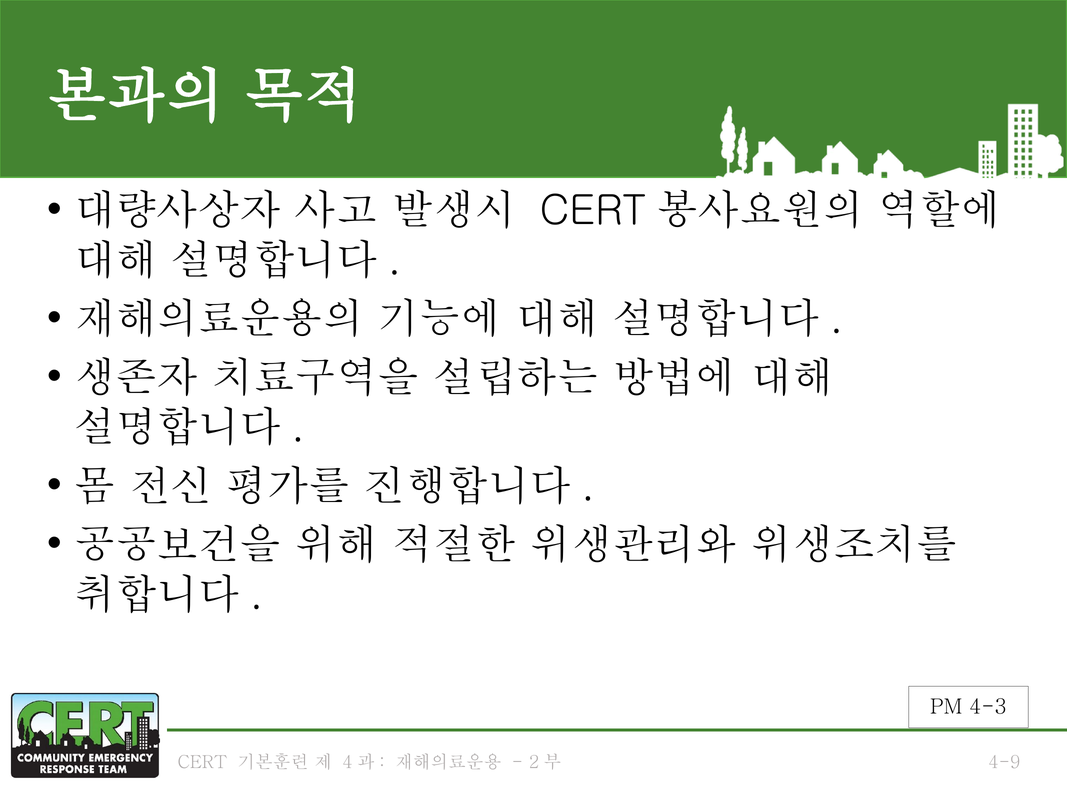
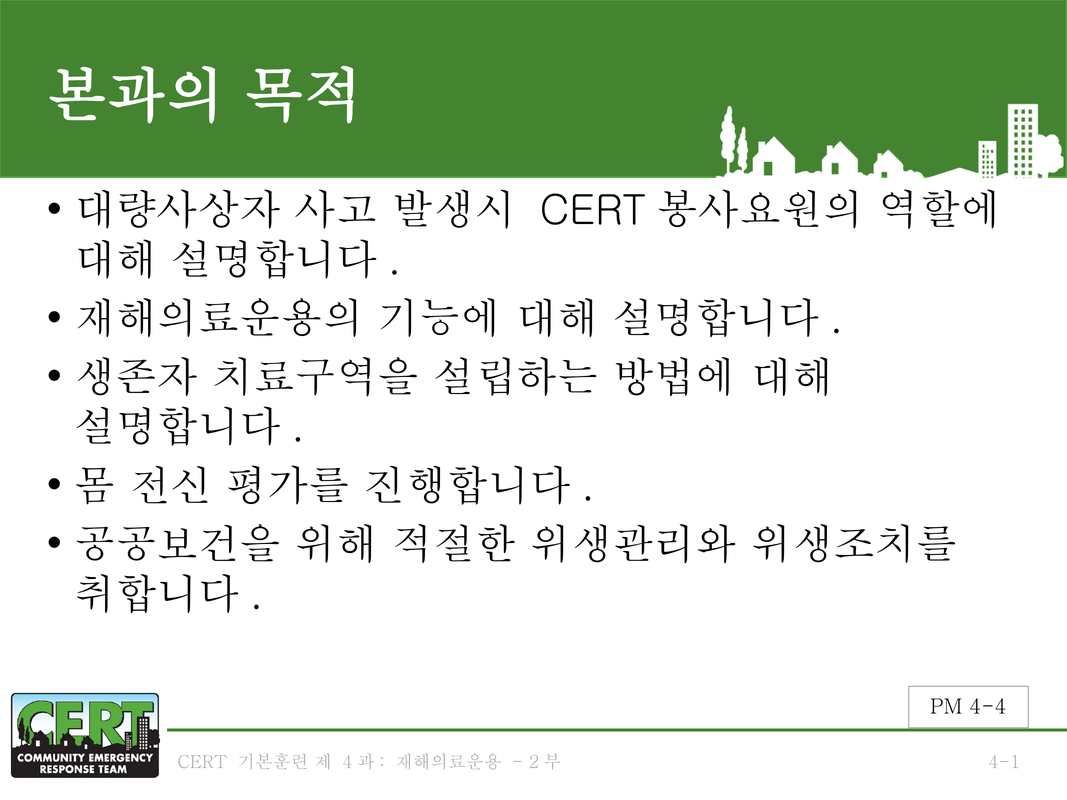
4-3: 4-3 -> 4-4 (988, 707)
4-9: 4-9 -> 4-1 (1004, 763)
